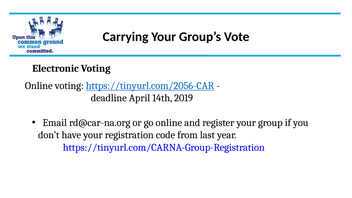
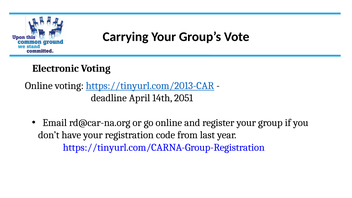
https://tinyurl.com/2056-CAR: https://tinyurl.com/2056-CAR -> https://tinyurl.com/2013-CAR (150, 86)
2019: 2019 -> 2051 (184, 98)
